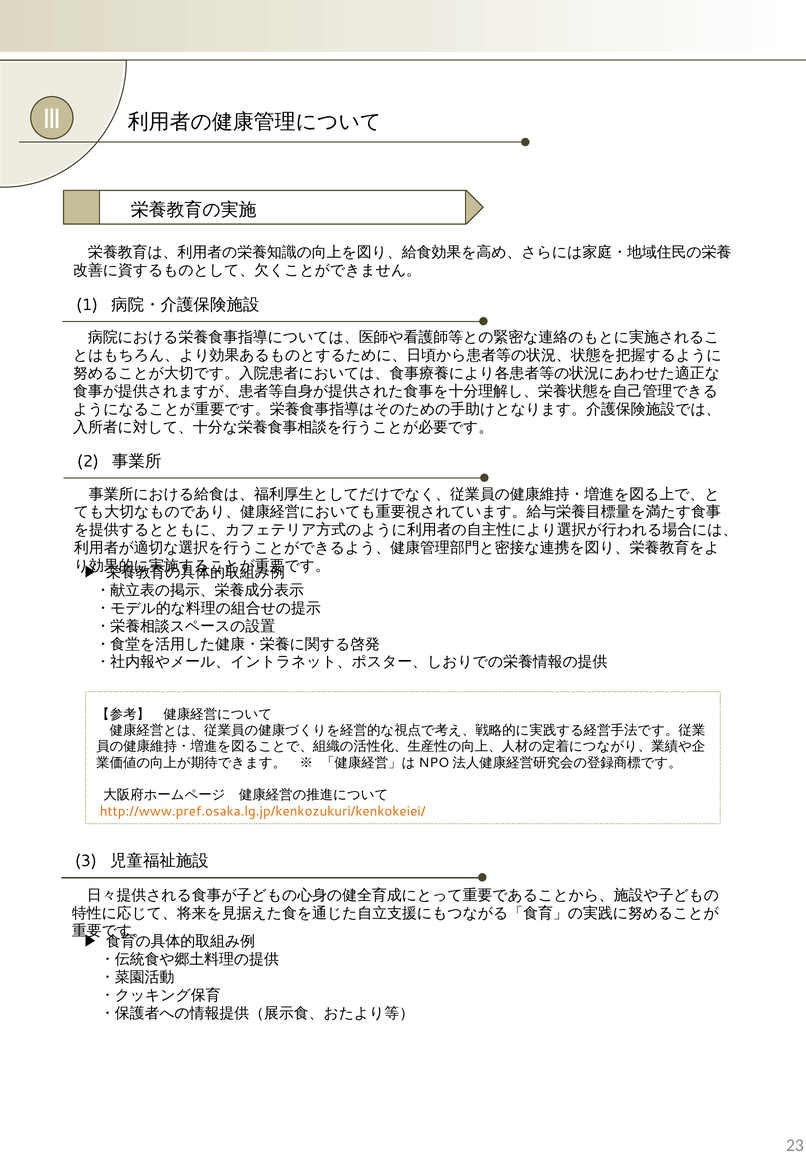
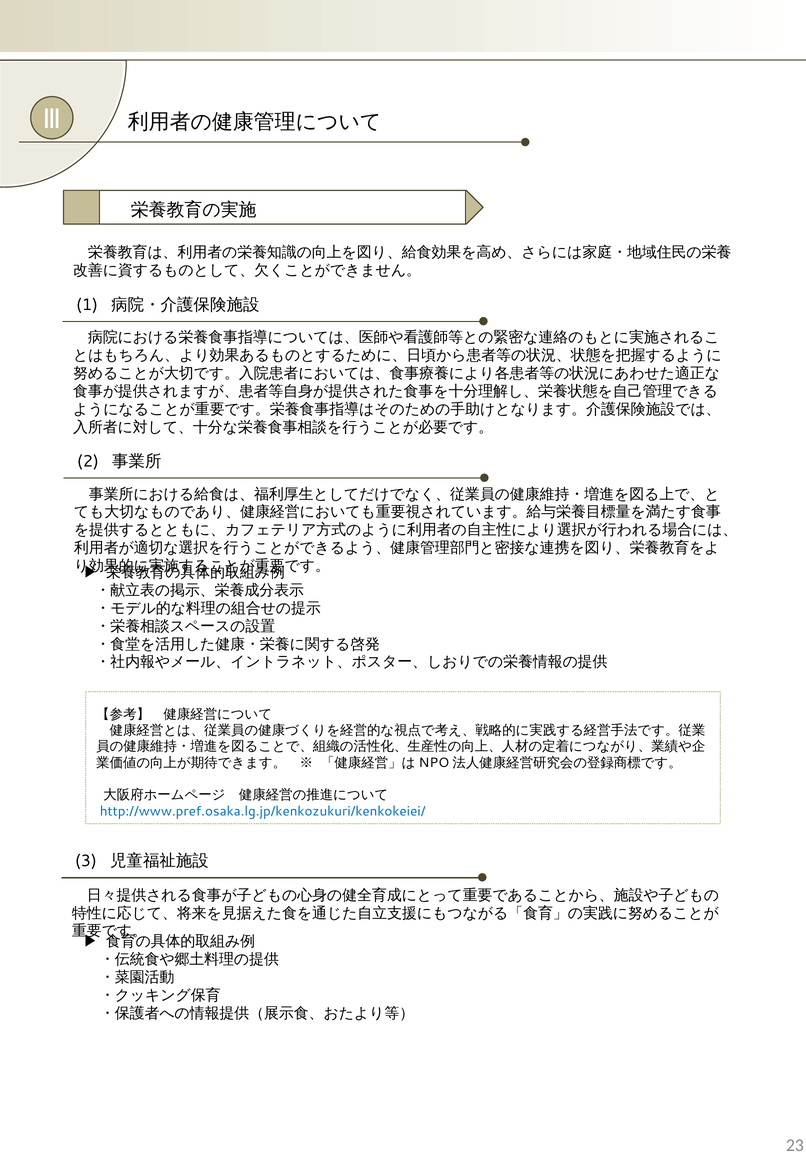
http://www.pref.osaka.lg.jp/kenkozukuri/kenkokeiei/ colour: orange -> blue (263, 811)
